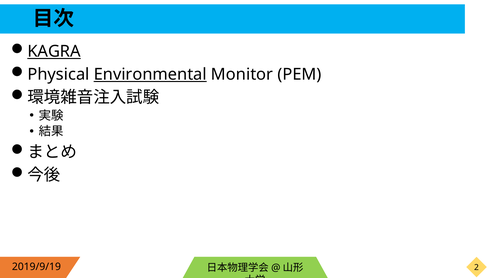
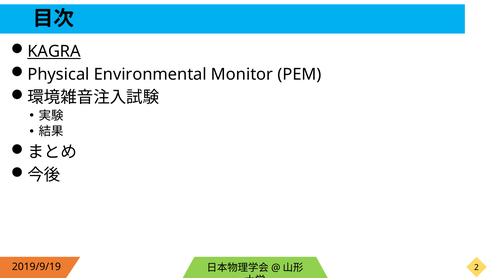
Environmental underline: present -> none (150, 74)
